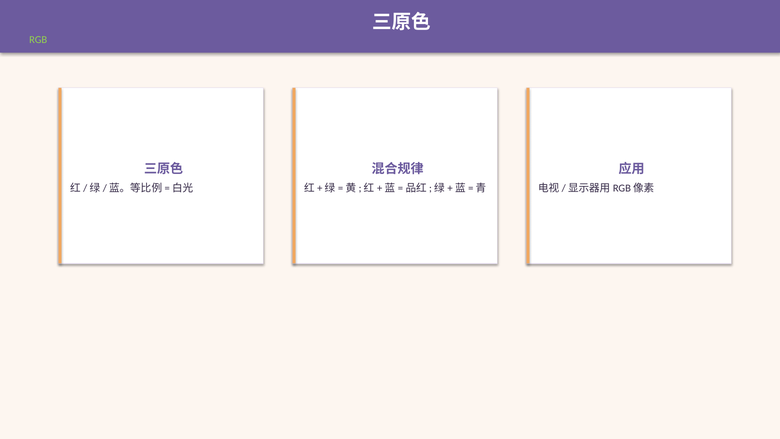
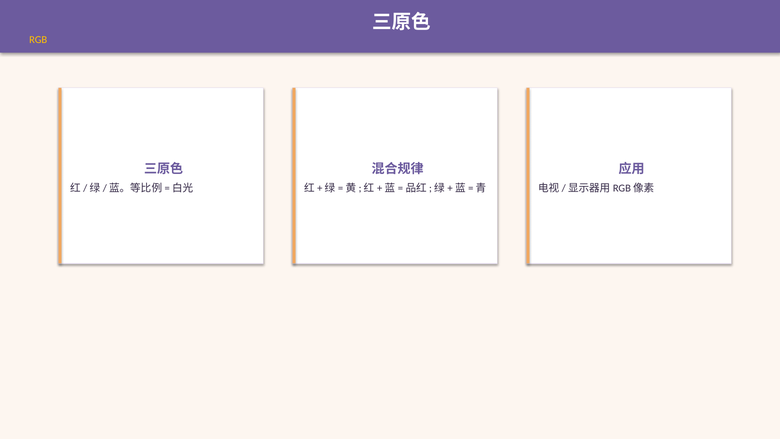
RGB colour: light green -> yellow (38, 40)
